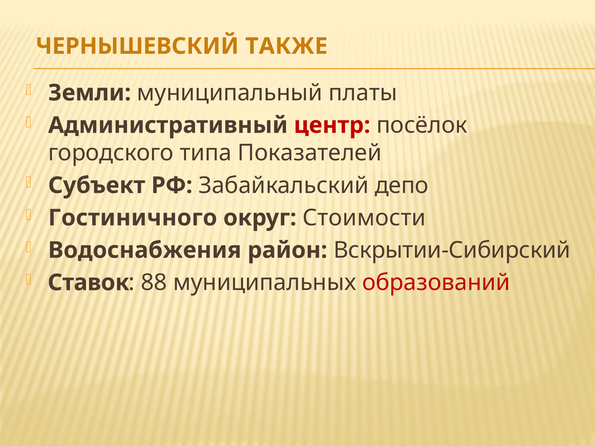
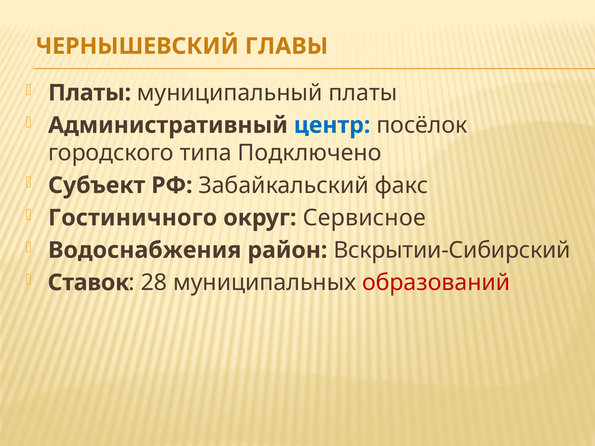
ТАКЖЕ: ТАКЖЕ -> ГЛАВЫ (286, 46)
Земли: Земли -> Платы (90, 93)
центр colour: red -> blue (332, 125)
Показателей: Показателей -> Подключено (310, 153)
депо: депо -> факс (402, 185)
Стоимости: Стоимости -> Сервисное (364, 218)
88: 88 -> 28 (154, 283)
